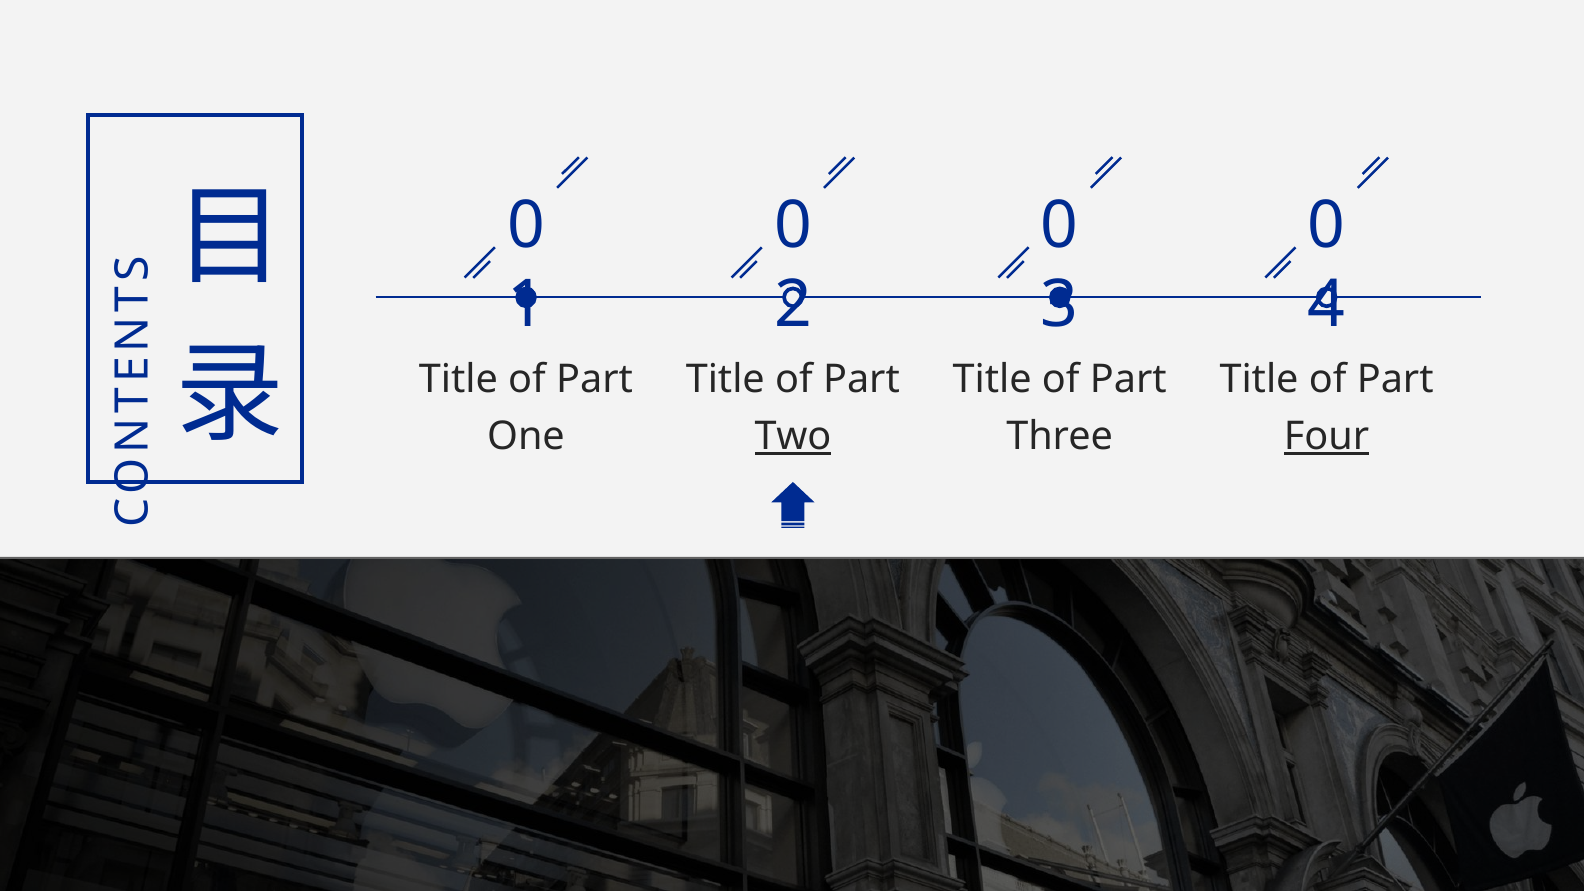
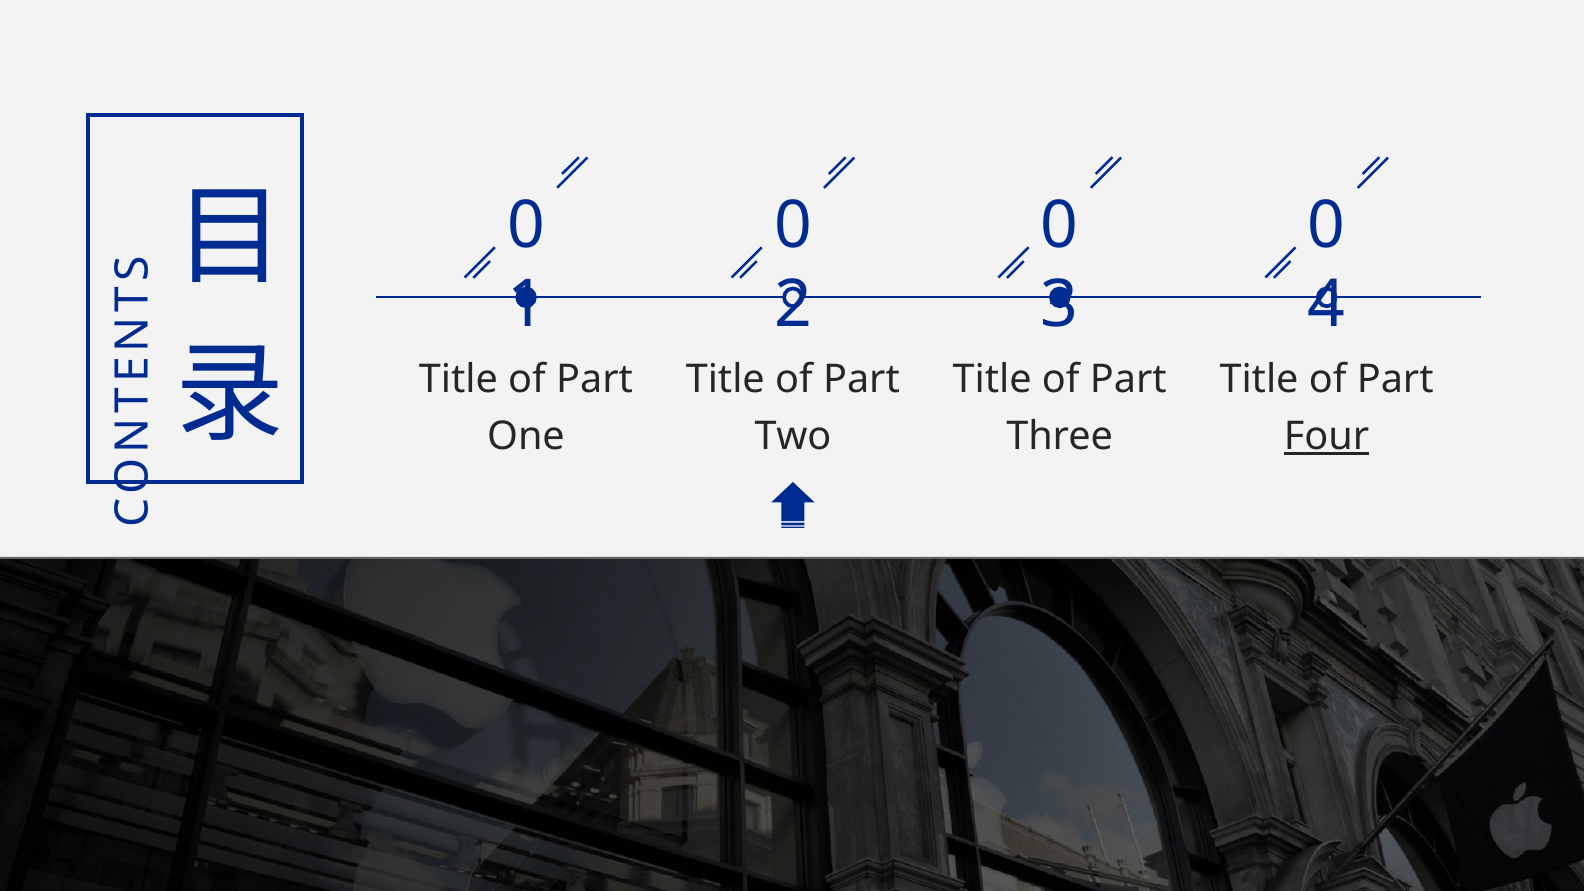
Two underline: present -> none (793, 437)
